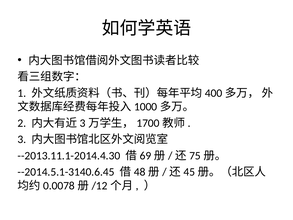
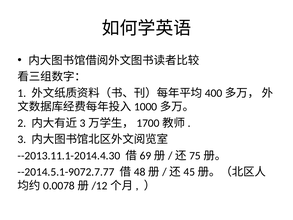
--2014.5.1-3140.6.45: --2014.5.1-3140.6.45 -> --2014.5.1-9072.7.77 (66, 172)
